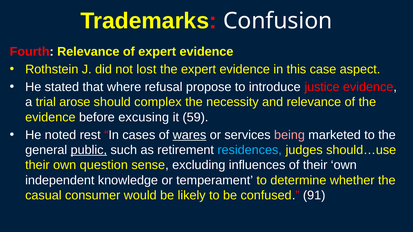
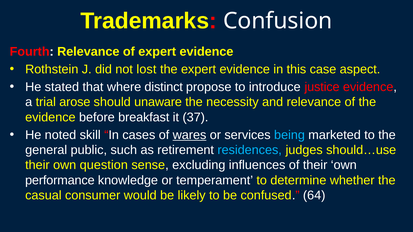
refusal: refusal -> distinct (164, 87)
complex: complex -> unaware (158, 102)
excusing: excusing -> breakfast (144, 117)
59: 59 -> 37 (195, 117)
rest: rest -> skill (90, 135)
being colour: pink -> light blue (289, 135)
public underline: present -> none (89, 150)
independent: independent -> performance (60, 181)
91: 91 -> 64 (314, 196)
